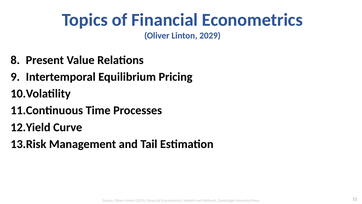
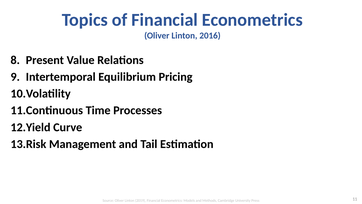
2029: 2029 -> 2016 (210, 36)
